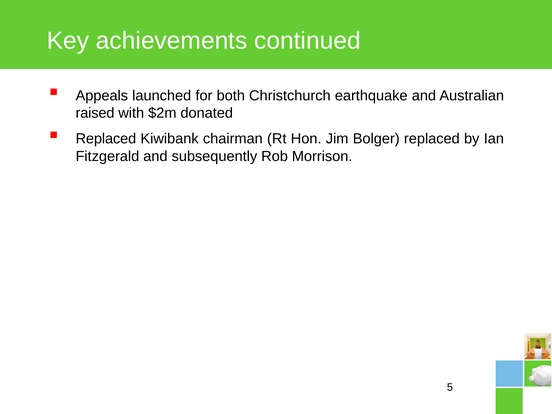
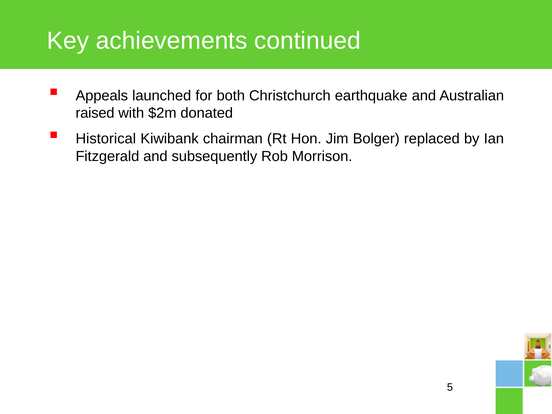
Replaced: Replaced -> Historical (106, 139)
